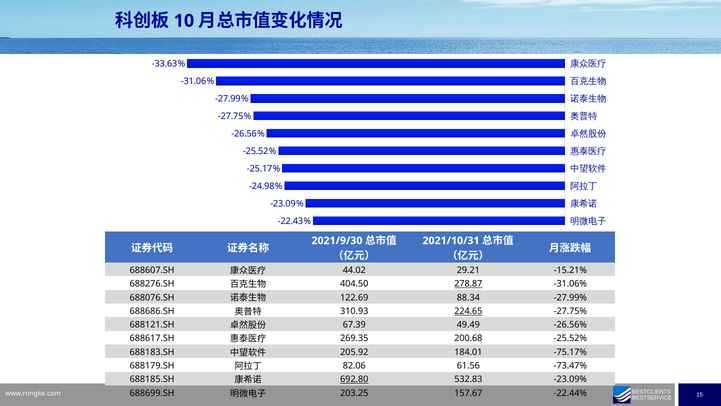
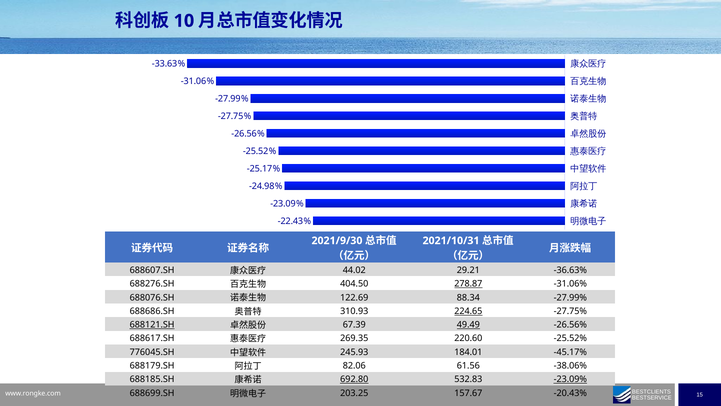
-15.21%: -15.21% -> -36.63% (570, 270)
688121.SH underline: none -> present (152, 324)
49.49 underline: none -> present (468, 324)
200.68: 200.68 -> 220.60 (468, 338)
688183.SH: 688183.SH -> 776045.SH (152, 352)
205.92: 205.92 -> 245.93 (354, 352)
-75.17%: -75.17% -> -45.17% (570, 352)
-73.47%: -73.47% -> -38.06% (570, 365)
-23.09% underline: none -> present (570, 379)
-22.44%: -22.44% -> -20.43% (570, 393)
